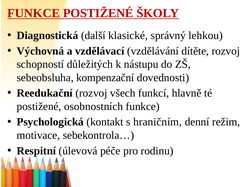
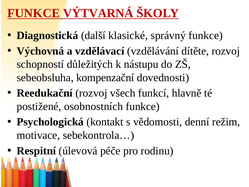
FUNKCE POSTIŽENÉ: POSTIŽENÉ -> VÝTVARNÁ (98, 13)
správný lehkou: lehkou -> funkce (206, 35)
hraničním: hraničním -> vědomosti (158, 122)
